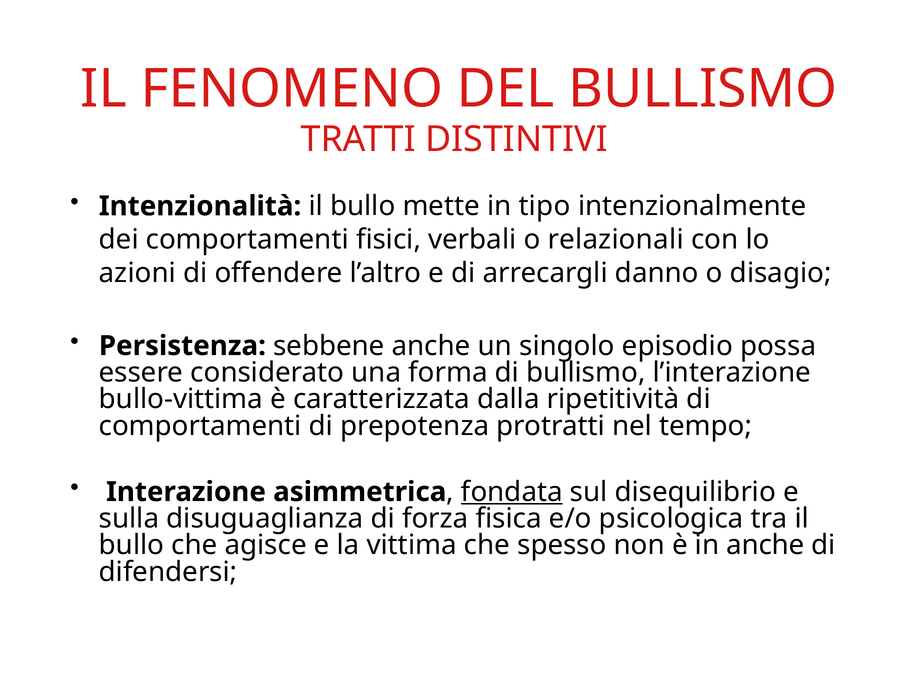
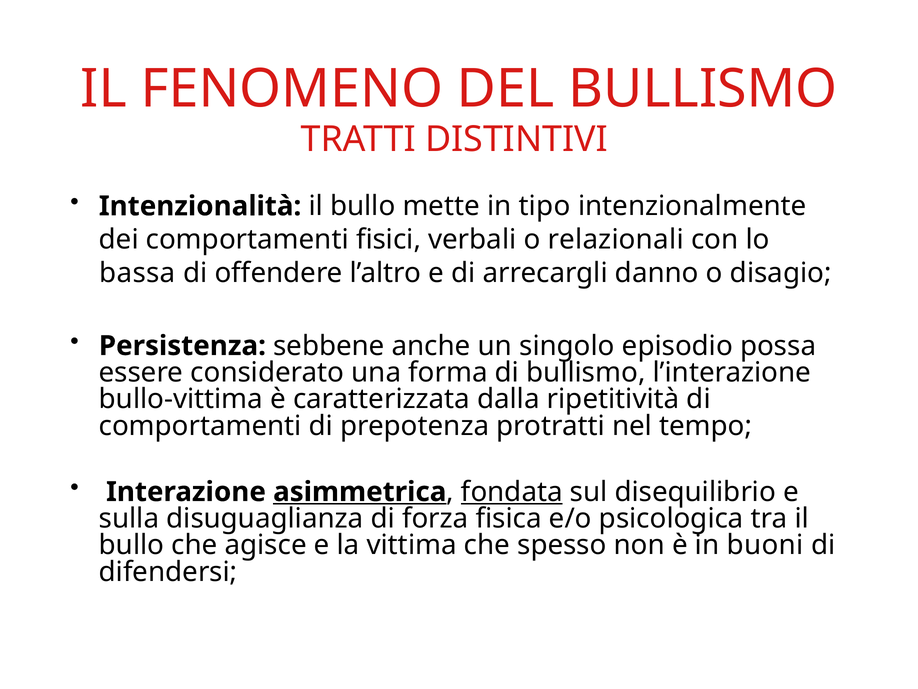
azioni: azioni -> bassa (137, 273)
asimmetrica underline: none -> present (360, 492)
in anche: anche -> buoni (765, 545)
